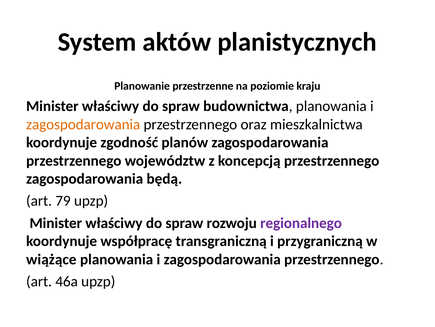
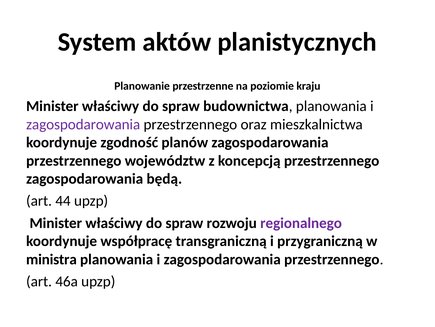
zagospodarowania colour: orange -> purple (83, 124)
79: 79 -> 44 (63, 201)
wiążące: wiążące -> ministra (51, 259)
